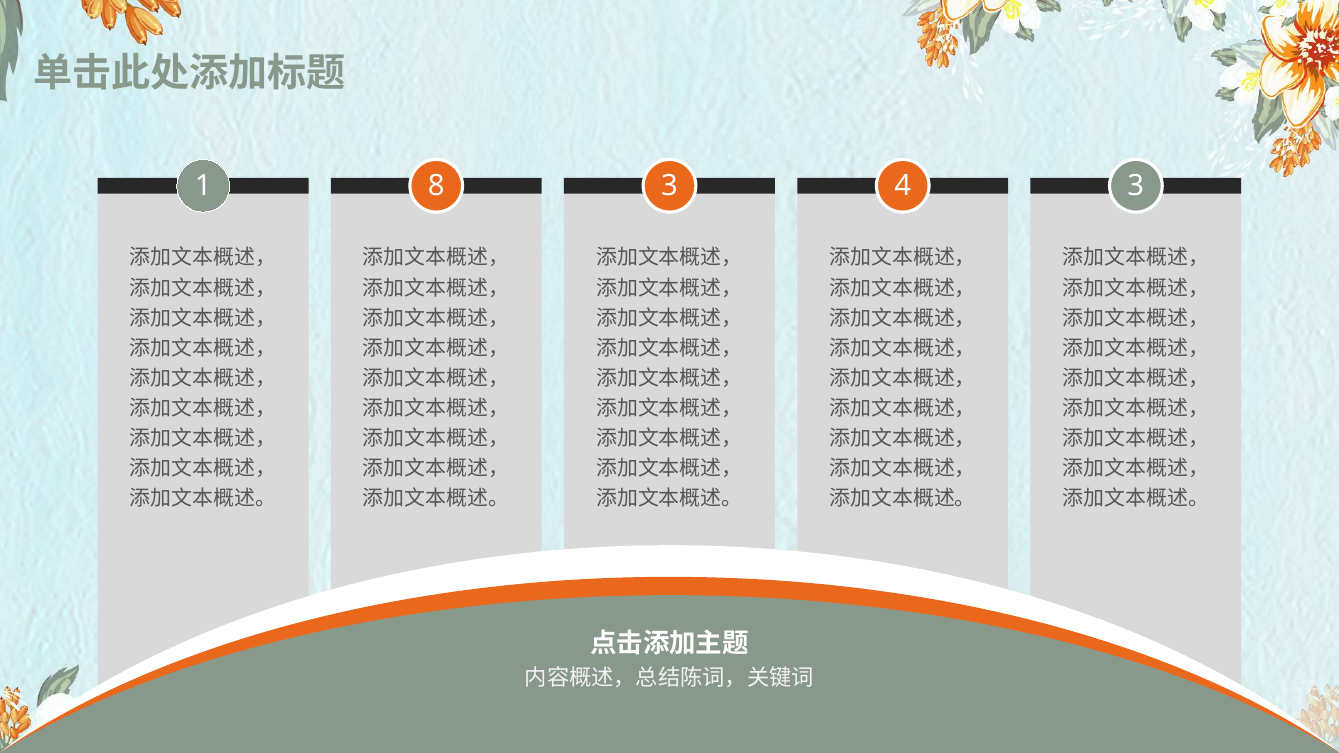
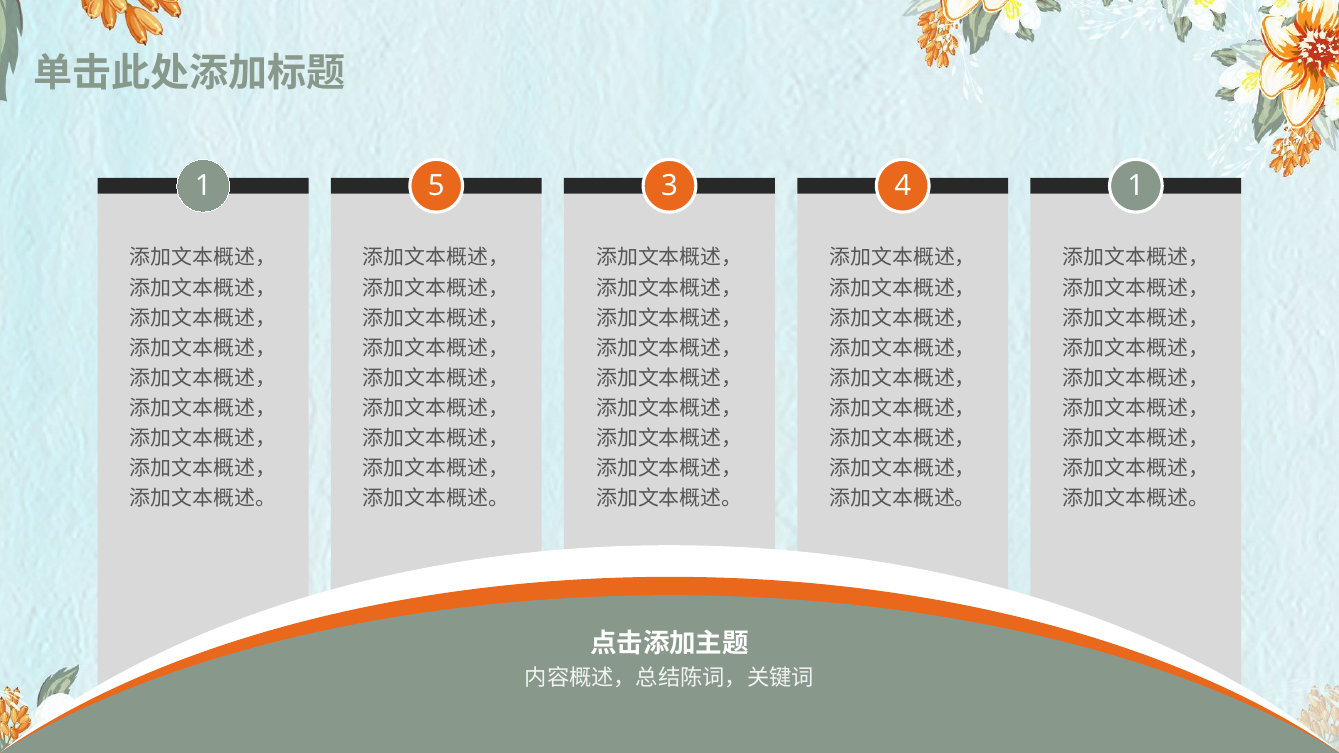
8: 8 -> 5 (436, 186)
4 3: 3 -> 1 (1136, 186)
